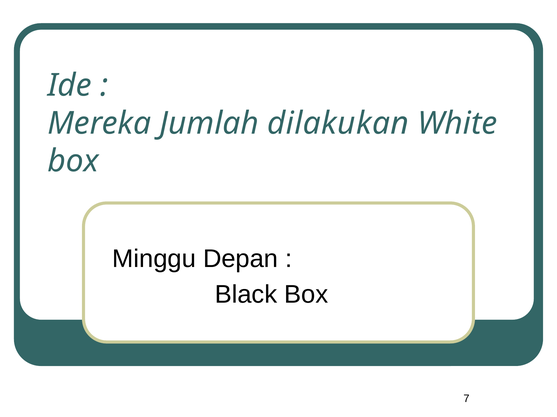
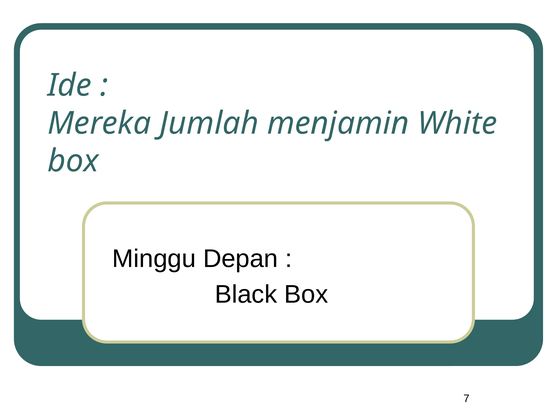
dilakukan: dilakukan -> menjamin (338, 123)
